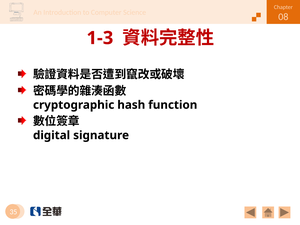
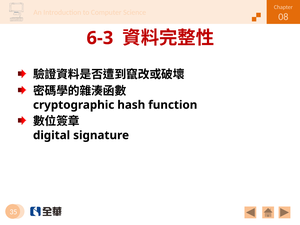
1-3: 1-3 -> 6-3 (100, 38)
